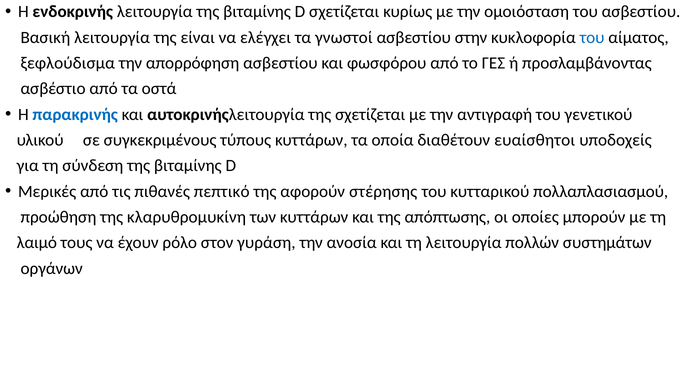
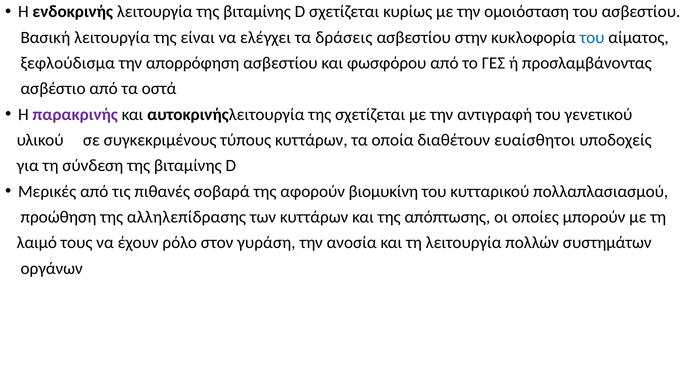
γνωστοί: γνωστοί -> δράσεις (344, 37)
παρακρινής colour: blue -> purple (75, 114)
πεπτικό: πεπτικό -> σοβαρά (222, 191)
στέρησης: στέρησης -> βιομυκίνη (383, 191)
κλαρυθρομυκίνη: κλαρυθρομυκίνη -> αλληλεπίδρασης (186, 217)
